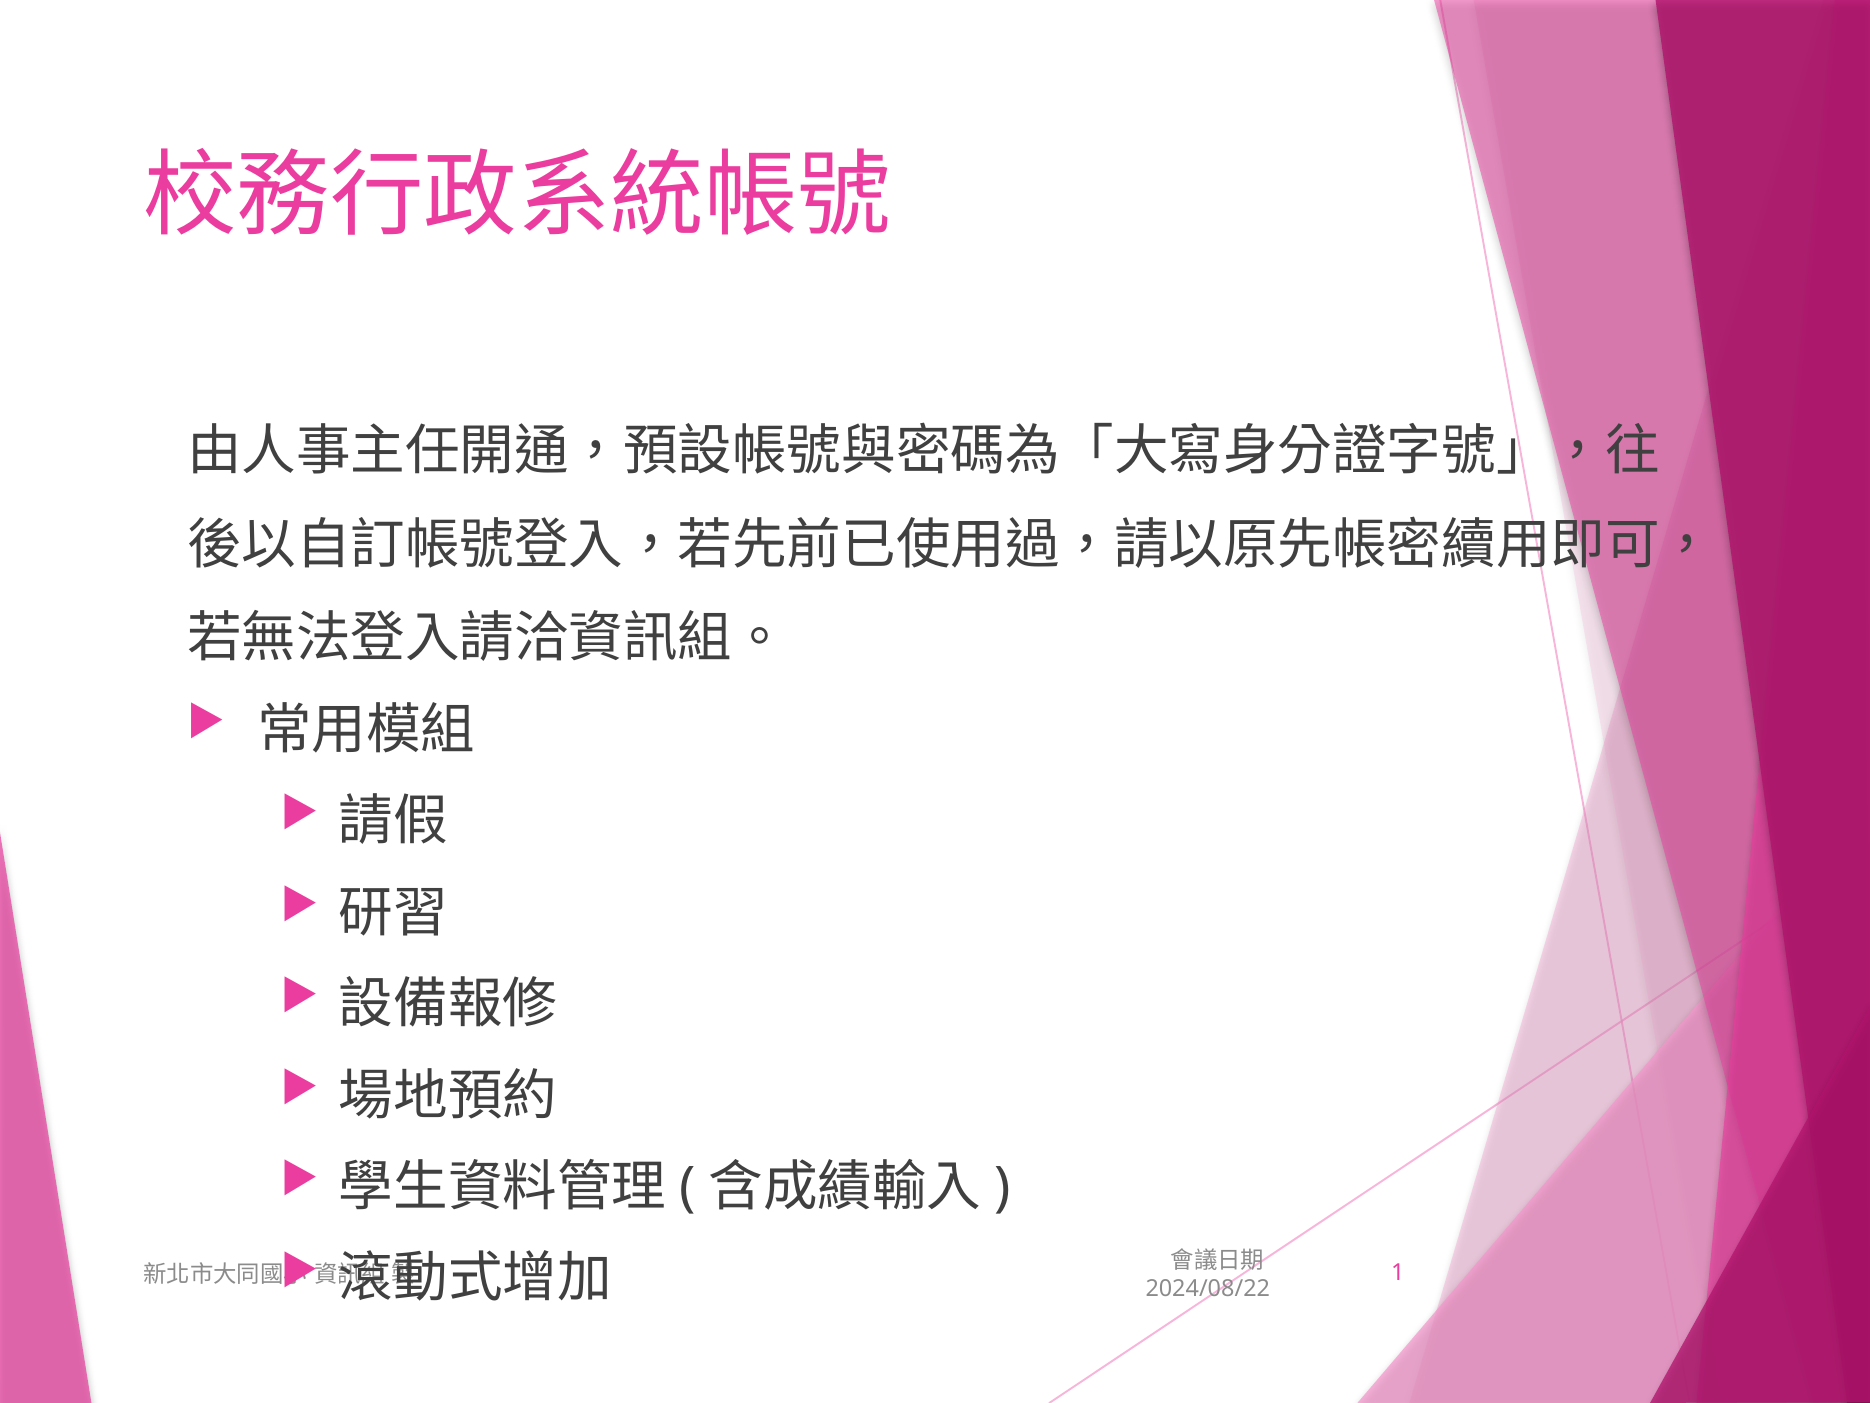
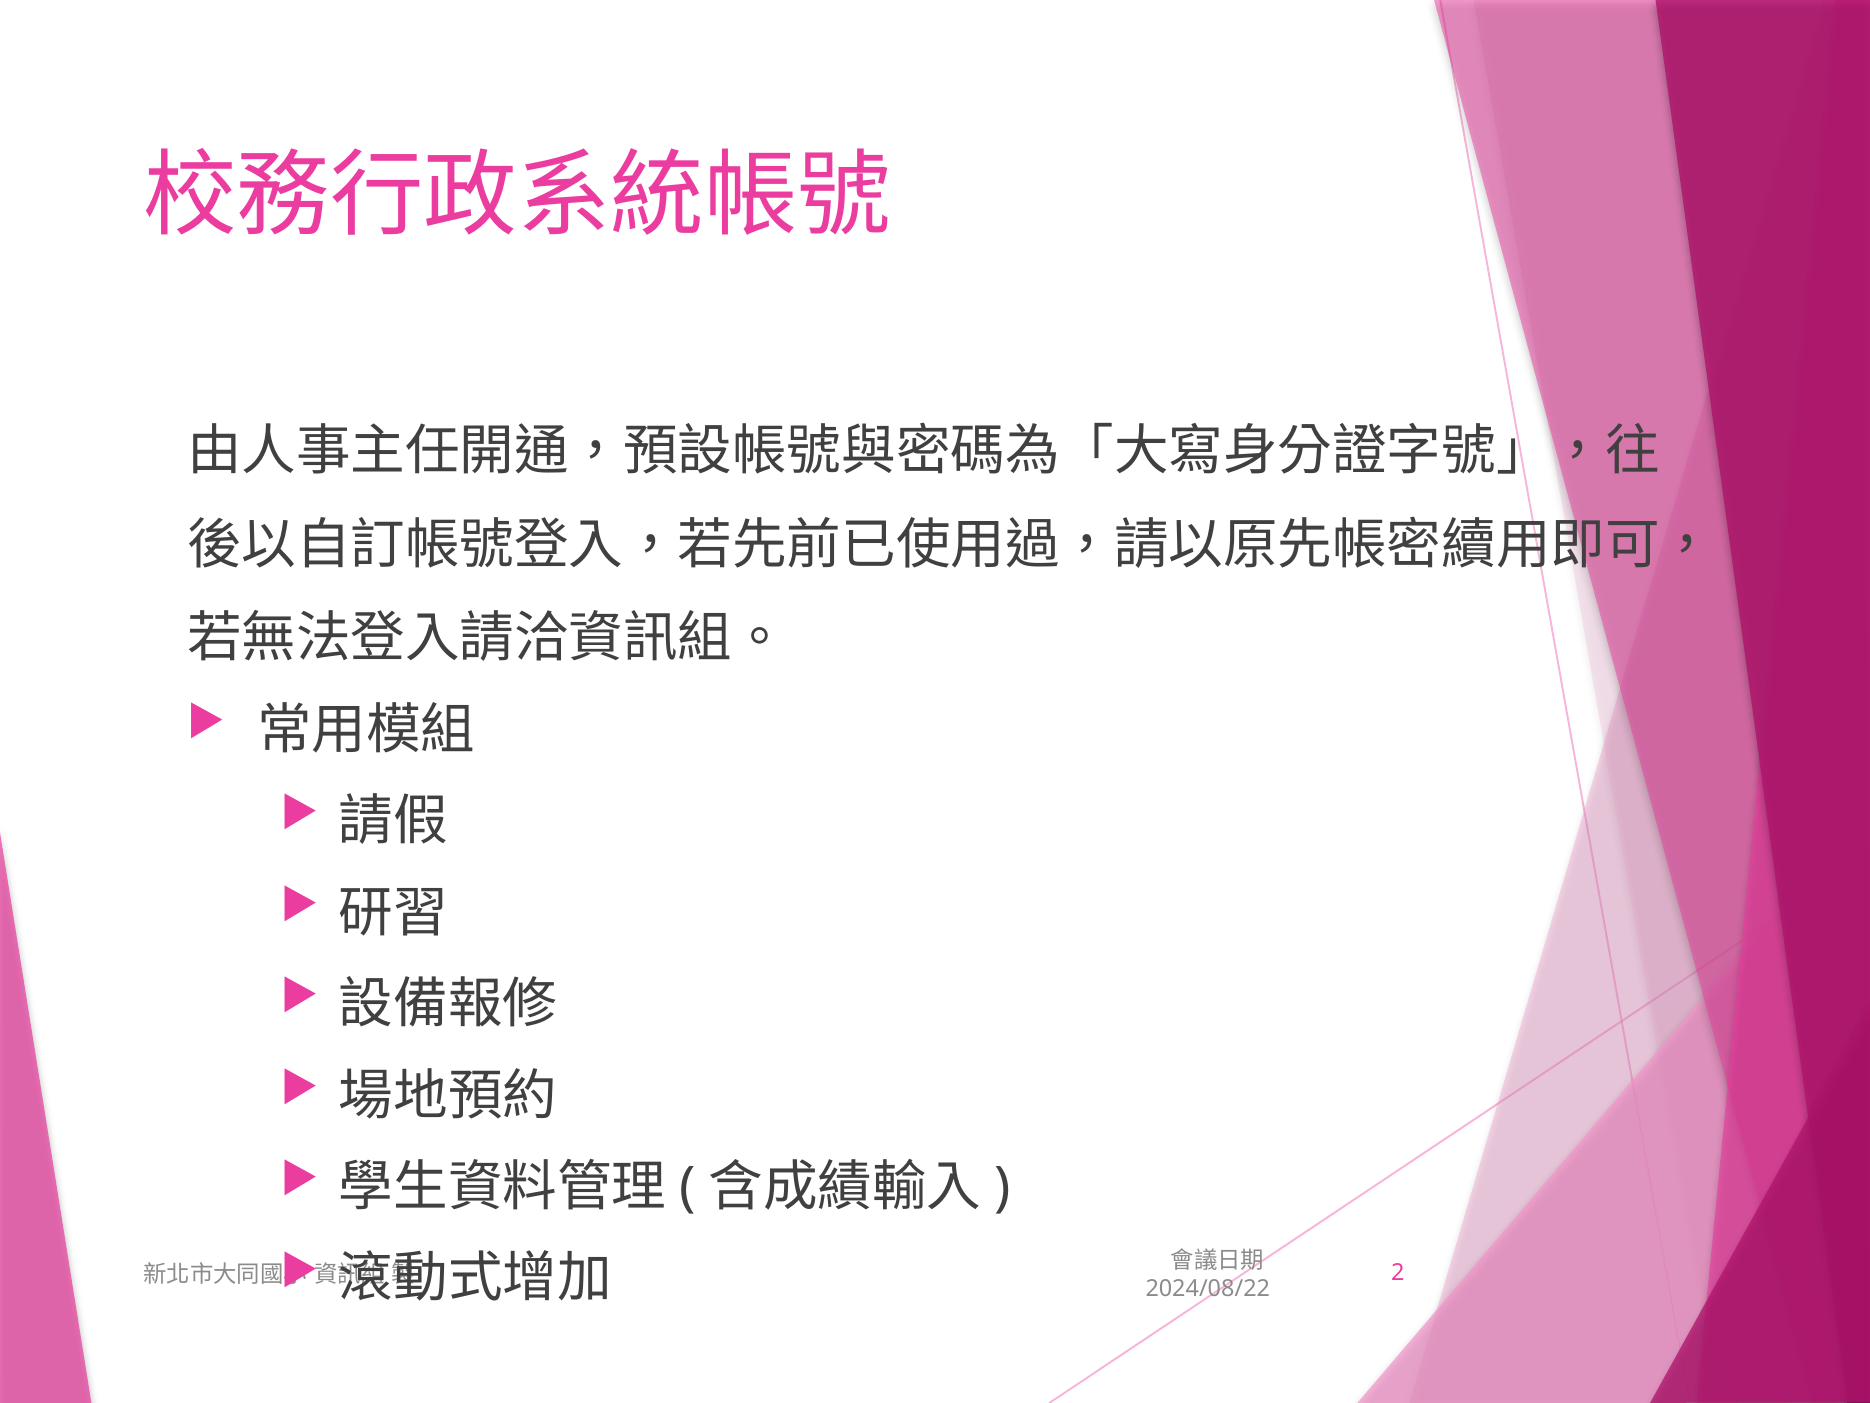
1: 1 -> 2 (1398, 1273)
